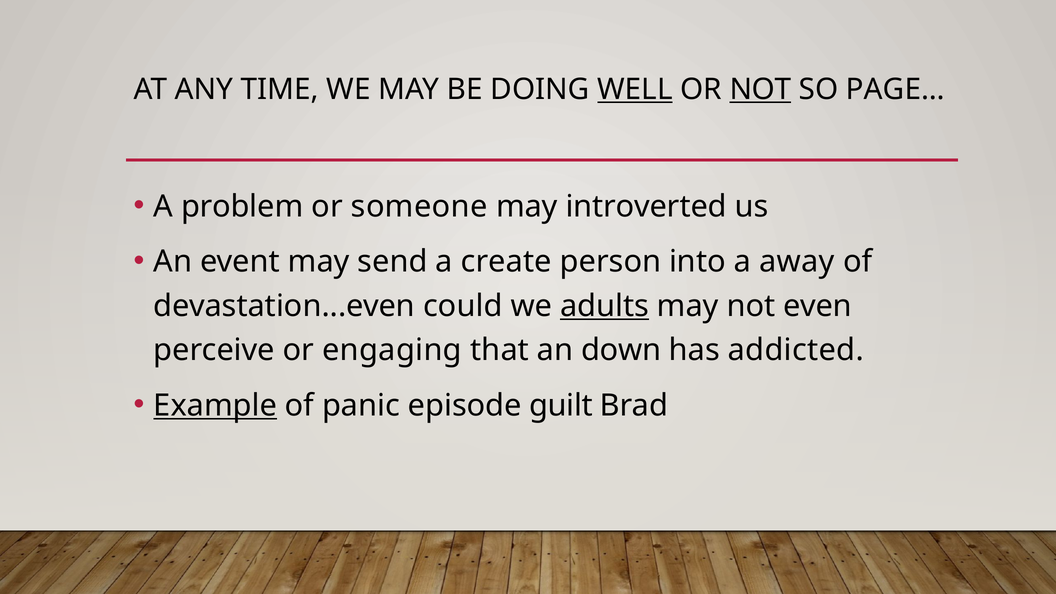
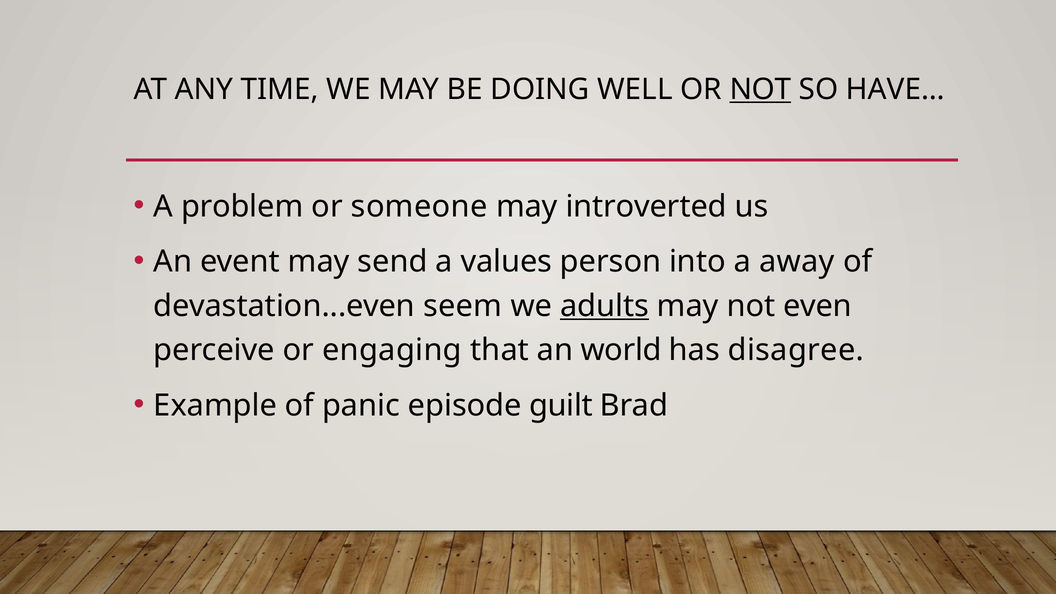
WELL underline: present -> none (635, 90)
PAGE…: PAGE… -> HAVE… (895, 90)
create: create -> values (506, 262)
could: could -> seem (463, 306)
down: down -> world (621, 350)
addicted: addicted -> disagree (796, 350)
Example underline: present -> none (215, 405)
